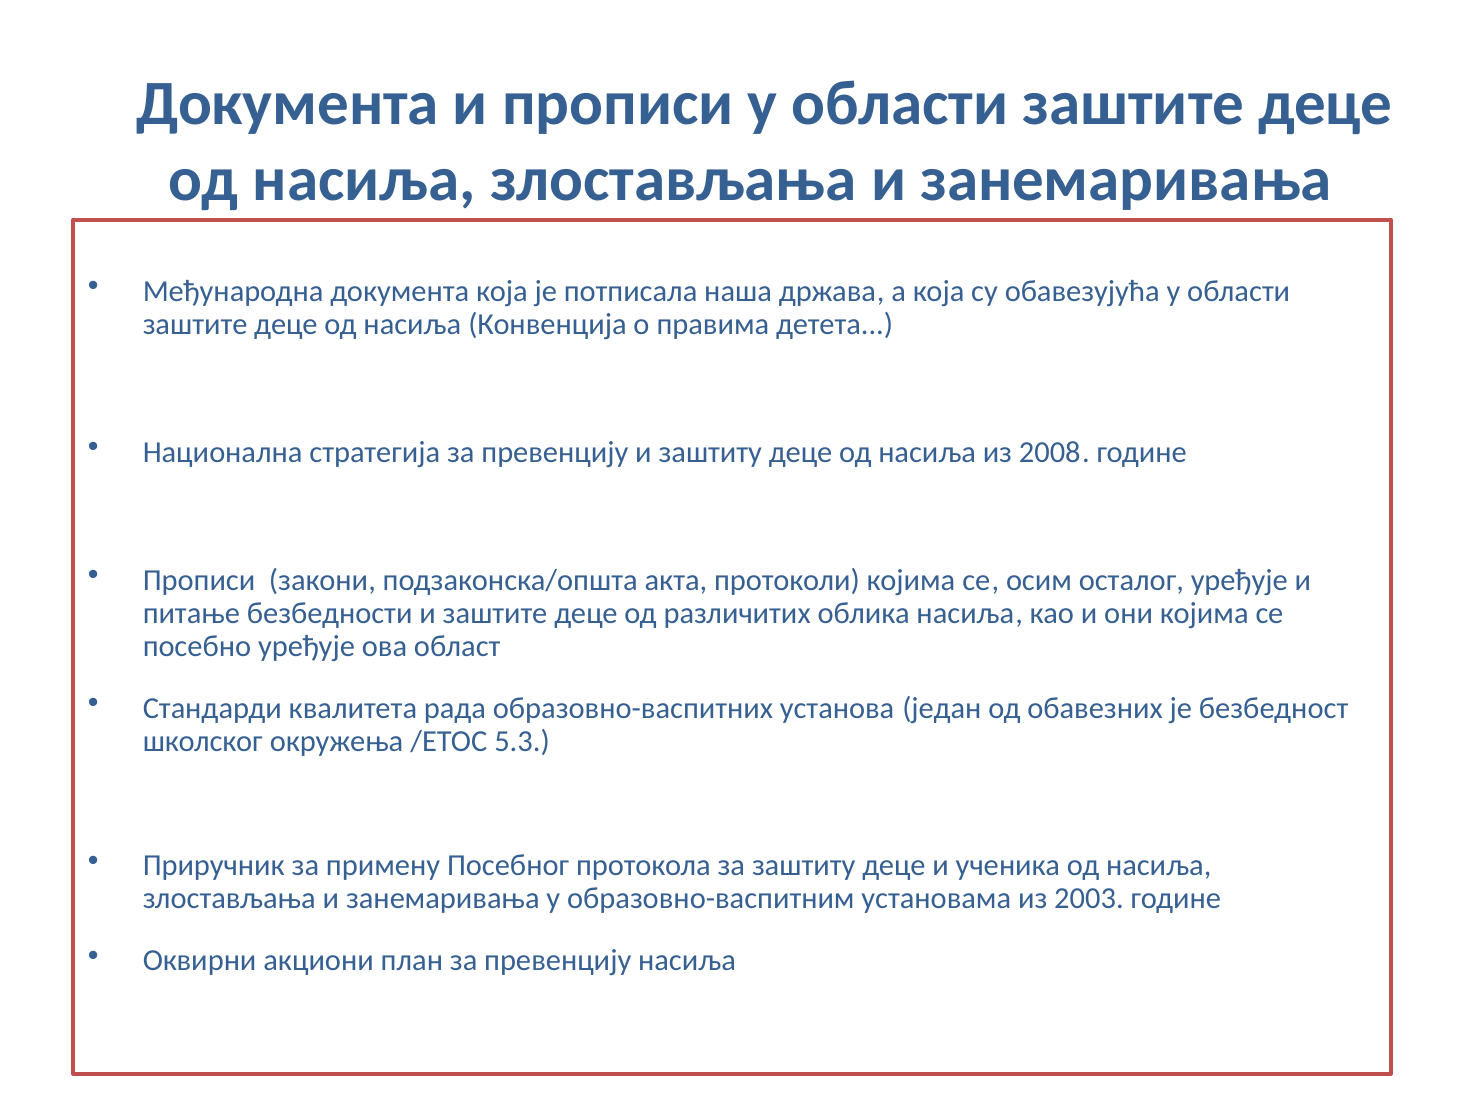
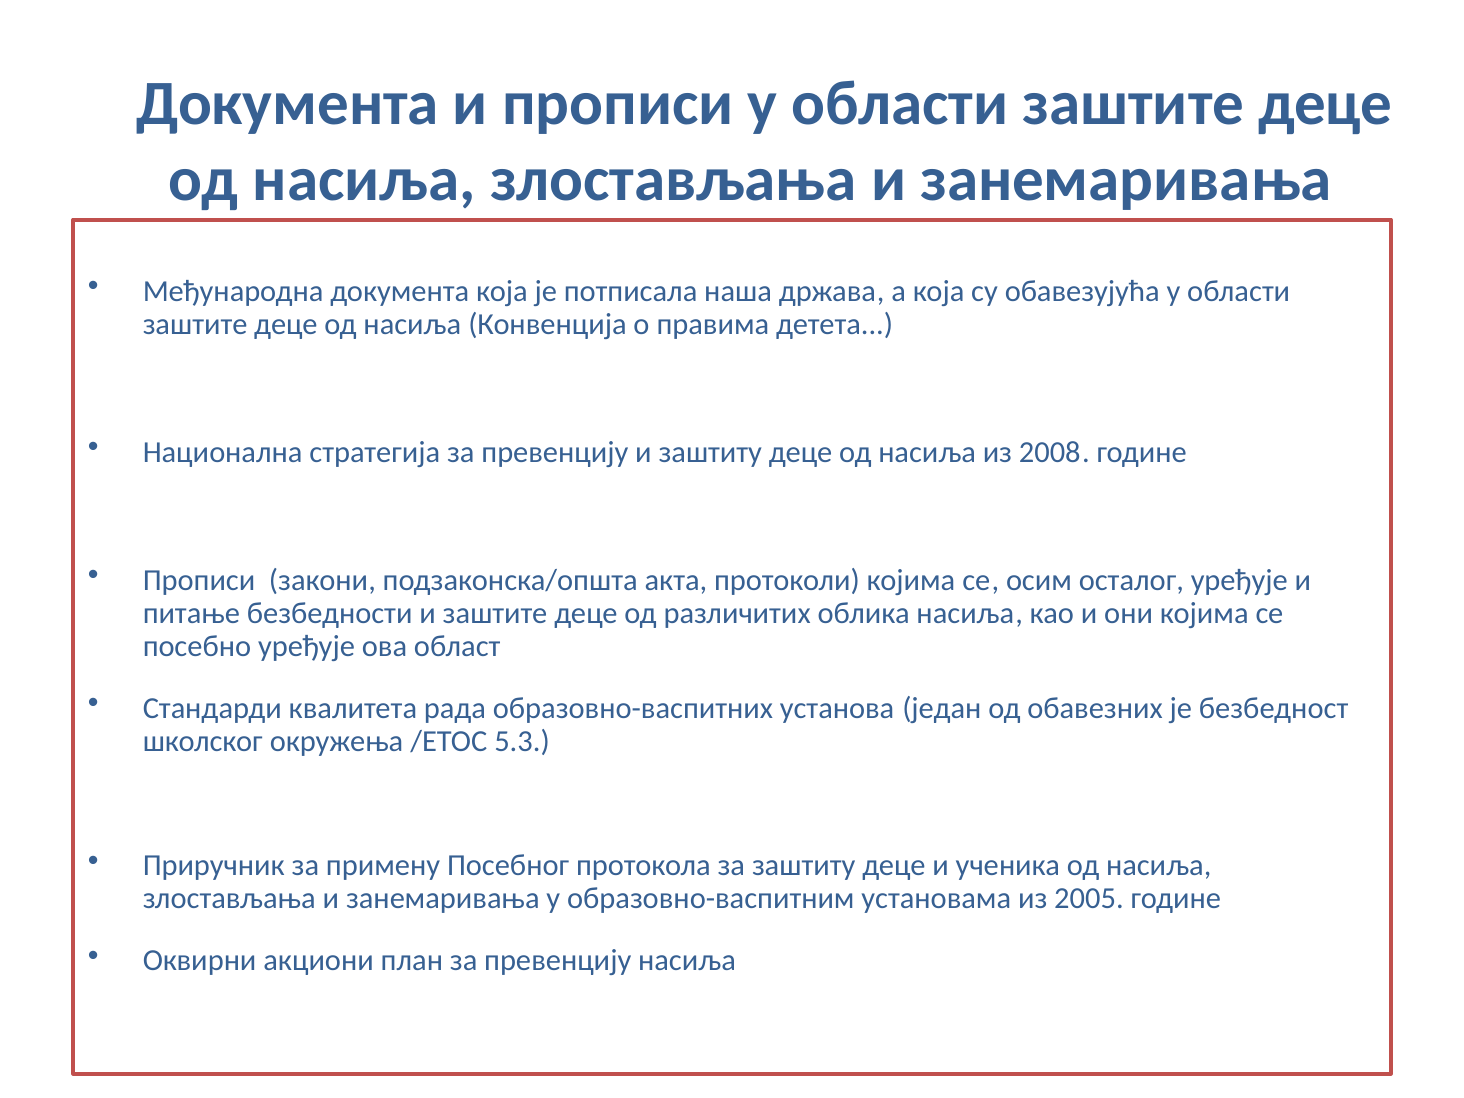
2003: 2003 -> 2005 (1089, 899)
